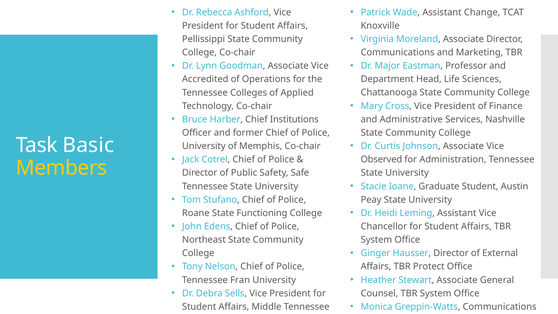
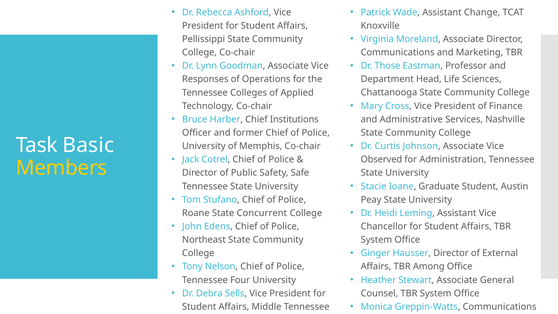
Major: Major -> Those (387, 66)
Accredited: Accredited -> Responses (205, 79)
Functioning: Functioning -> Concurrent (262, 213)
Protect: Protect -> Among (429, 266)
Fran: Fran -> Four (240, 280)
